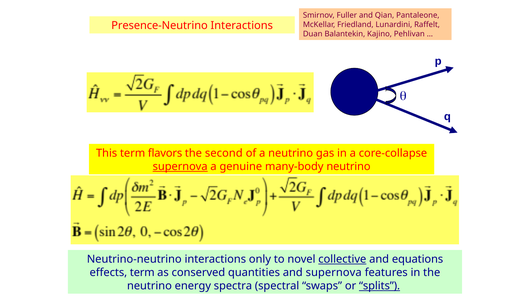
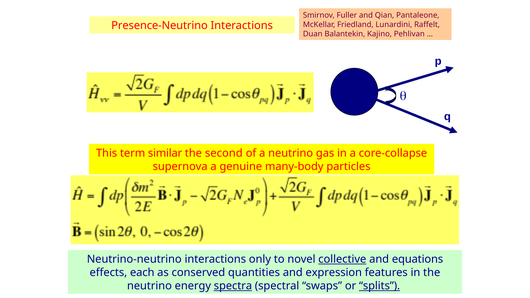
flavors: flavors -> similar (165, 153)
supernova underline: present -> none (180, 167)
many-body neutrino: neutrino -> particles (348, 167)
effects term: term -> each (142, 273)
and supernova: supernova -> expression (334, 273)
spectra underline: none -> present (233, 286)
